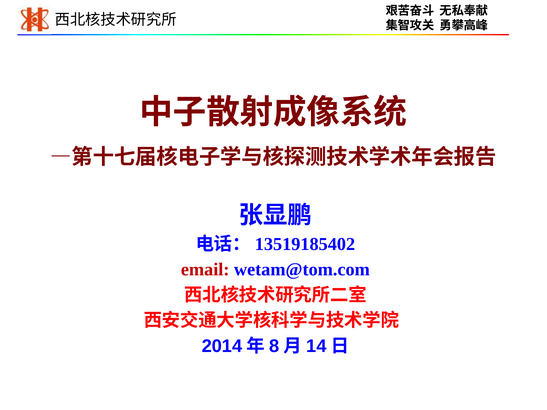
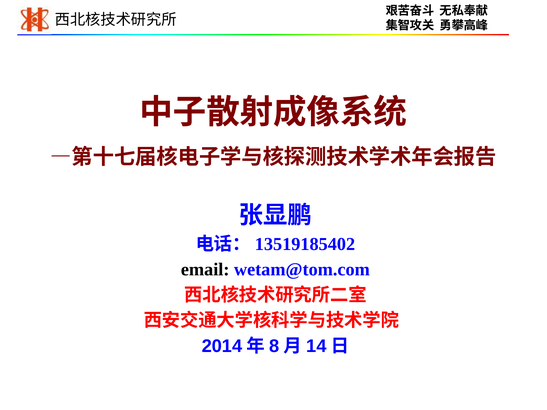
email colour: red -> black (205, 270)
